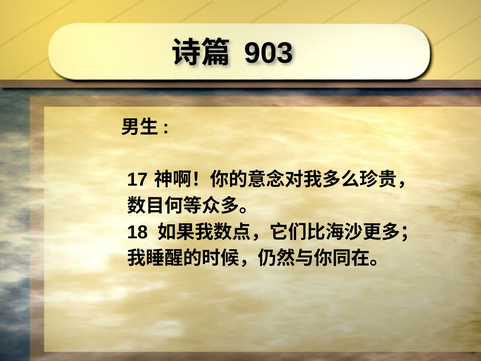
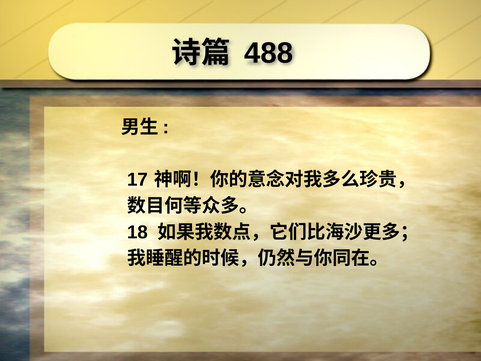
903: 903 -> 488 (269, 53)
